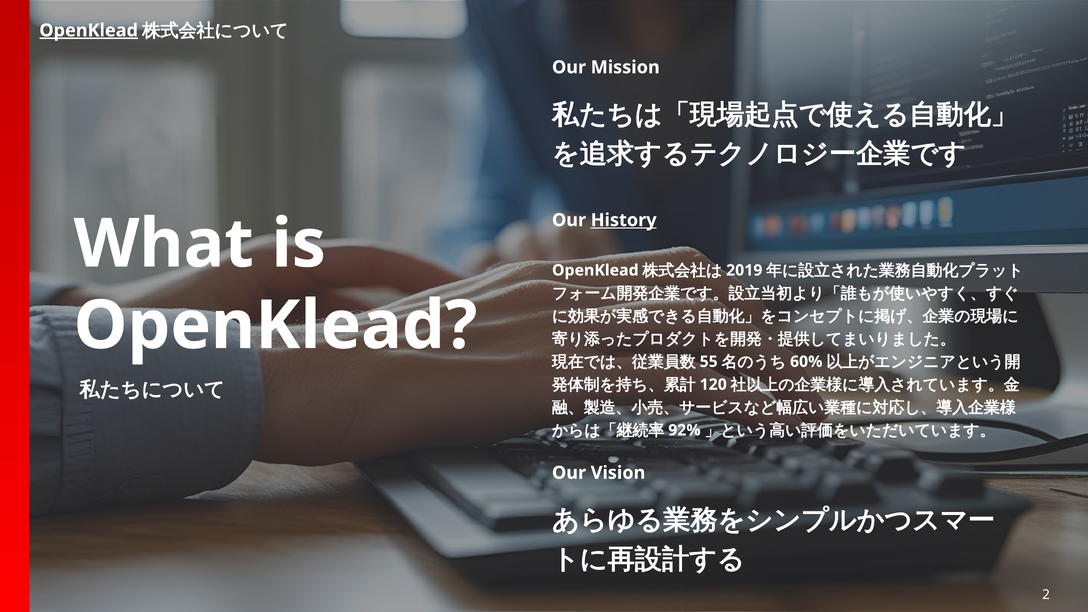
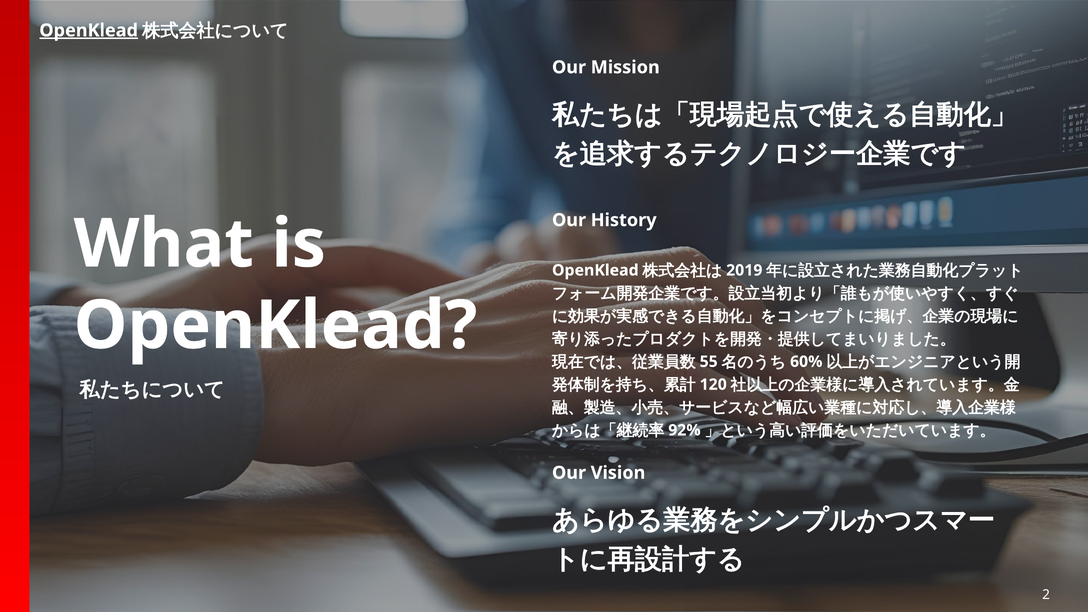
History underline: present -> none (624, 220)
